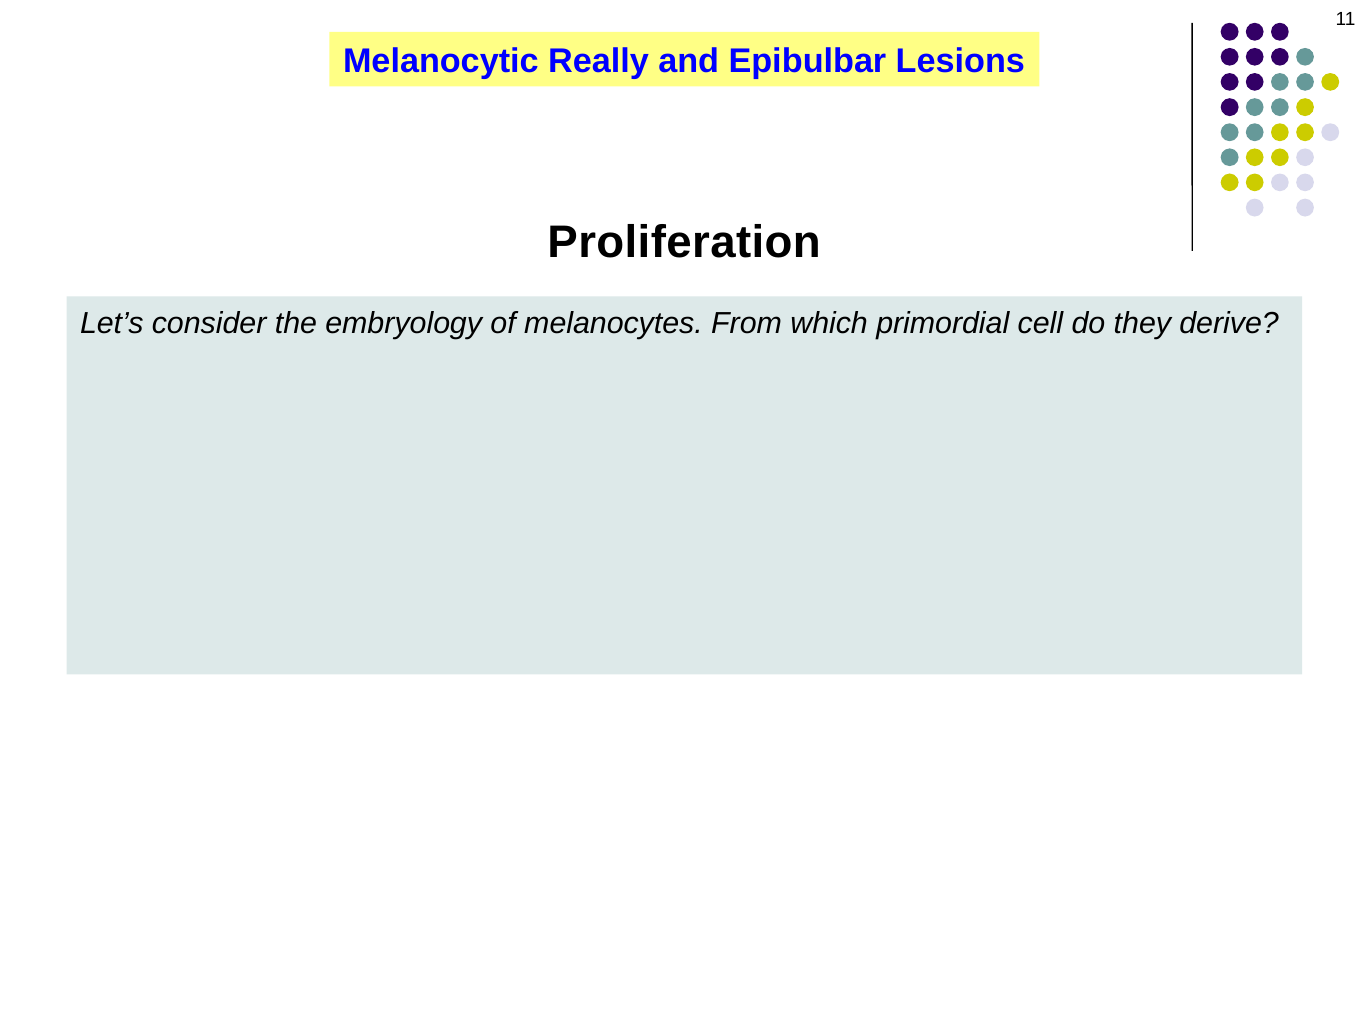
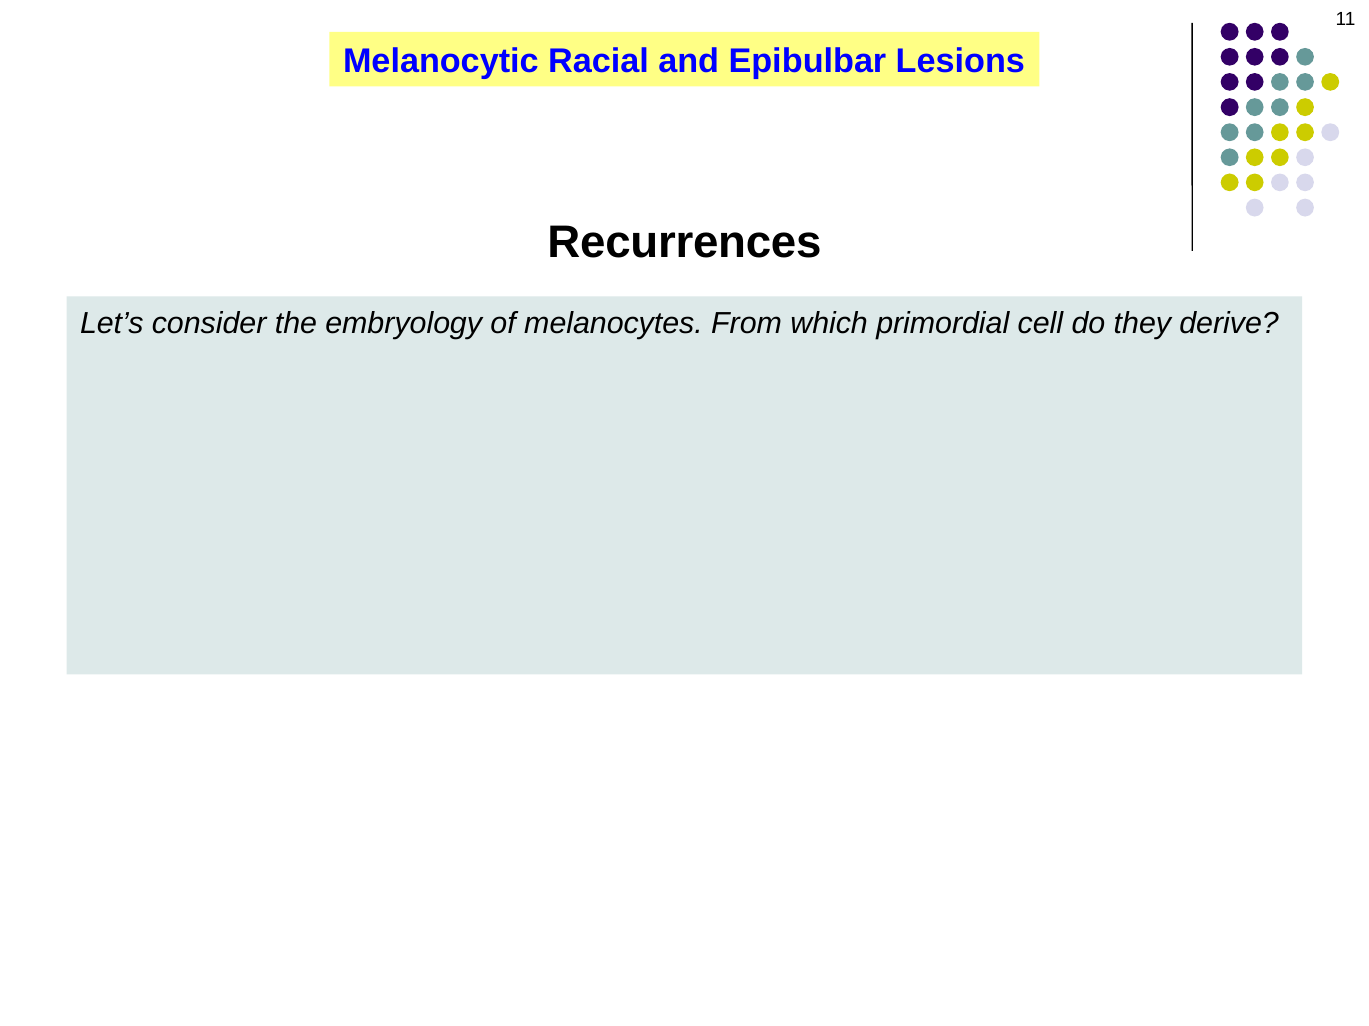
Really: Really -> Racial (599, 62)
Proliferation: Proliferation -> Recurrences (684, 243)
